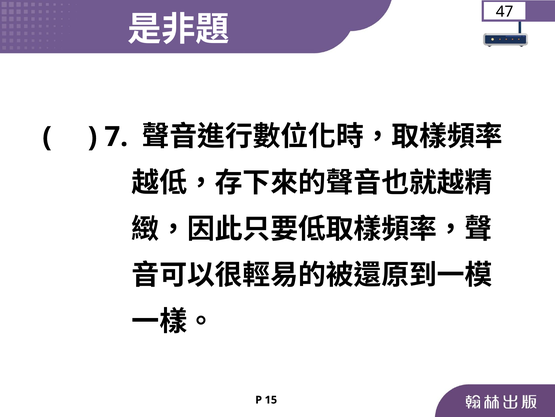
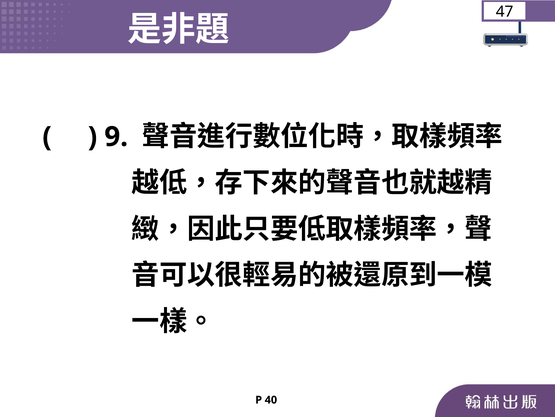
7: 7 -> 9 (116, 137)
15: 15 -> 40 (271, 399)
